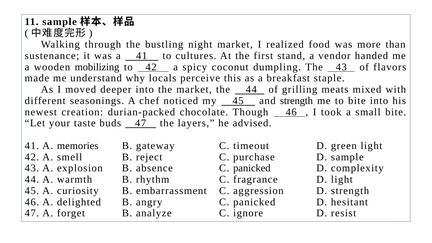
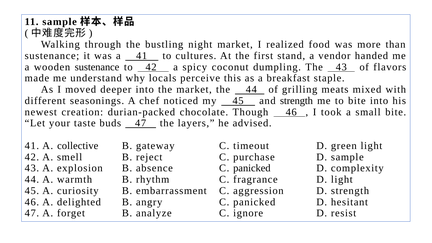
wooden mobilizing: mobilizing -> sustenance (97, 67)
memories: memories -> collective (78, 146)
